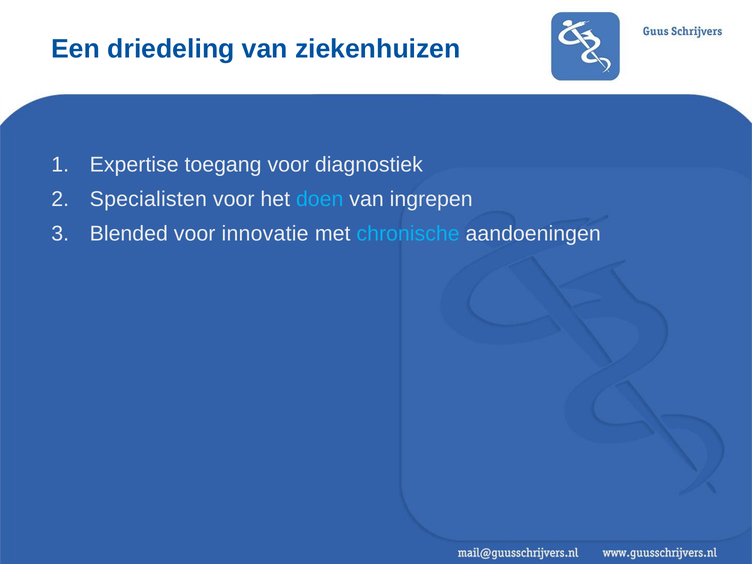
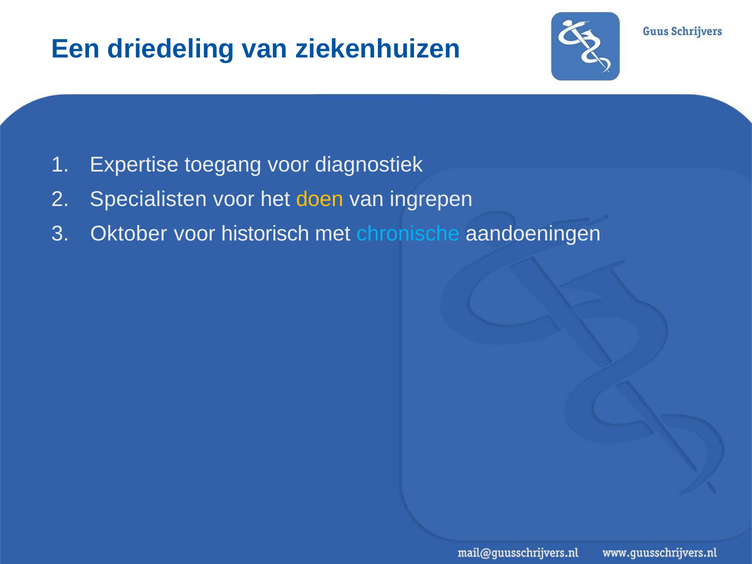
doen colour: light blue -> yellow (320, 199)
Blended: Blended -> Oktober (129, 234)
innovatie: innovatie -> historisch (265, 234)
